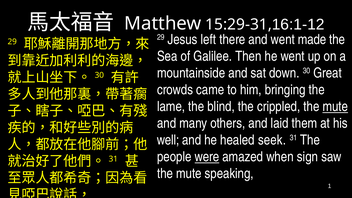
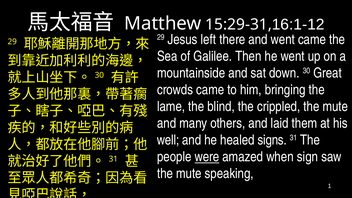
went made: made -> came (312, 39)
mute underline: present -> none (335, 107)
seek: seek -> signs (272, 140)
